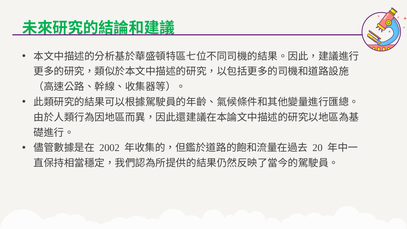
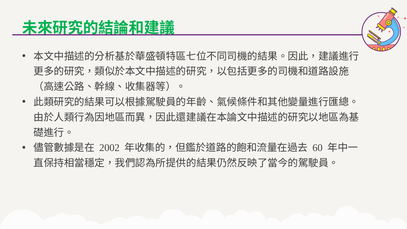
20: 20 -> 60 (318, 148)
